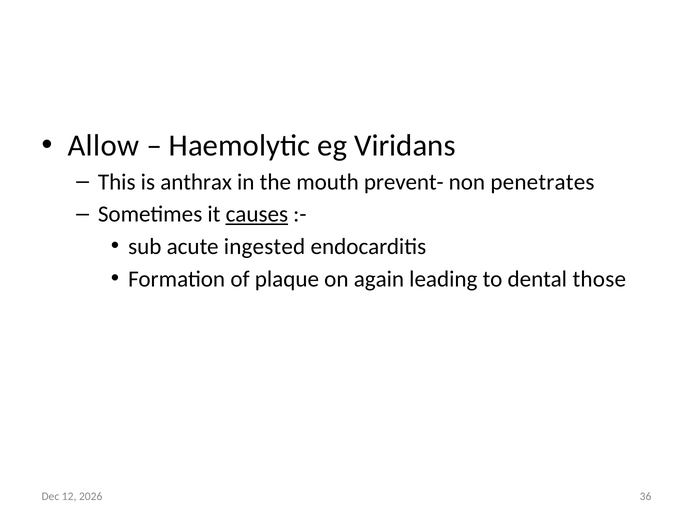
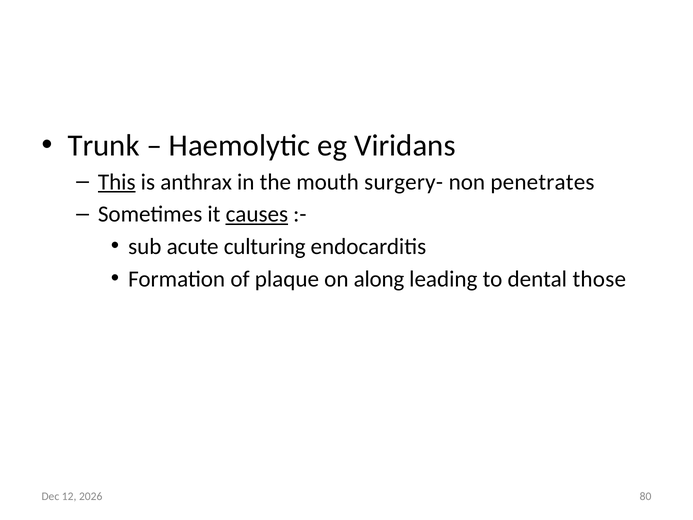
Allow: Allow -> Trunk (104, 145)
This underline: none -> present (117, 182)
prevent-: prevent- -> surgery- (404, 182)
ingested: ingested -> culturing (265, 246)
again: again -> along (379, 279)
36: 36 -> 80 (646, 496)
